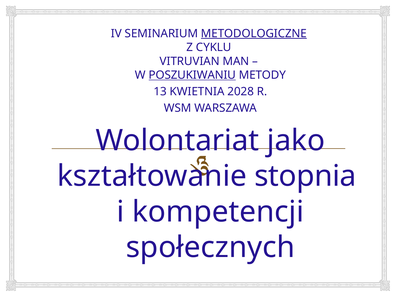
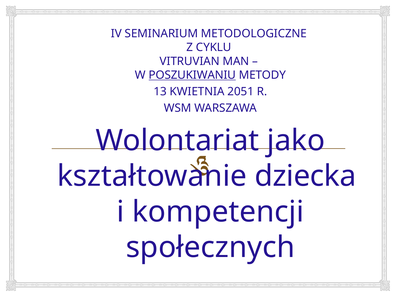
METODOLOGICZNE underline: present -> none (254, 33)
2028: 2028 -> 2051 (241, 92)
stopnia: stopnia -> dziecka (305, 176)
